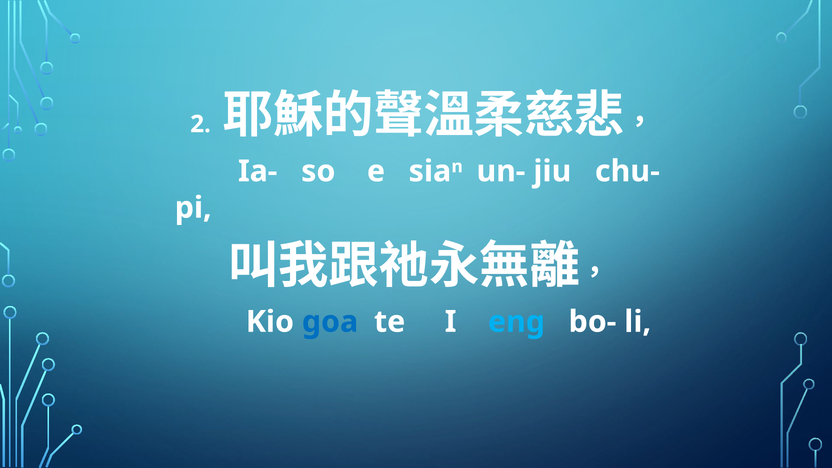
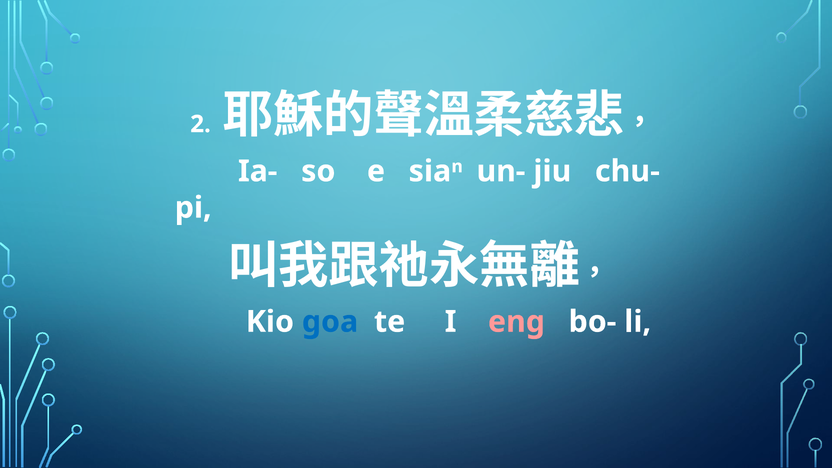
eng colour: light blue -> pink (516, 322)
